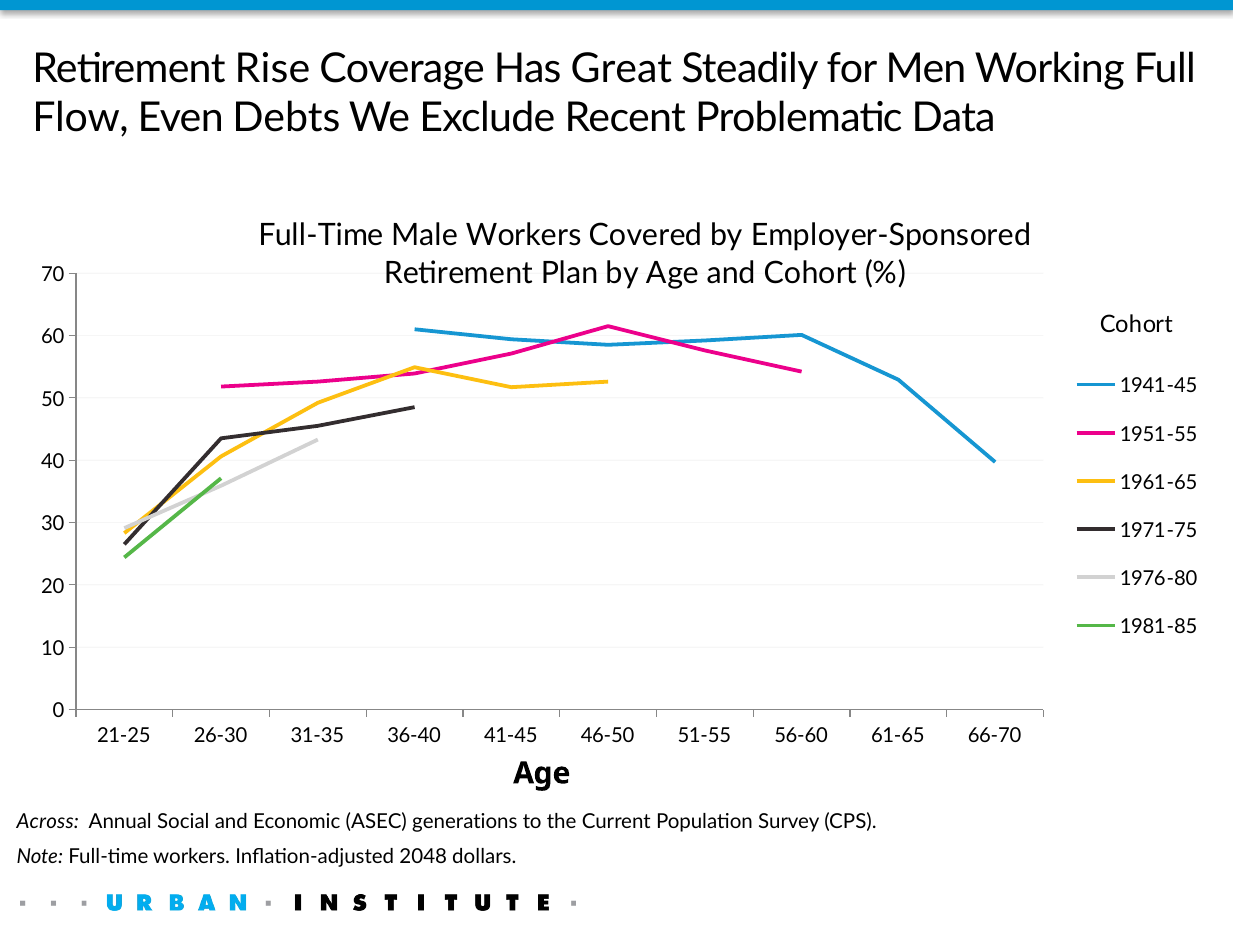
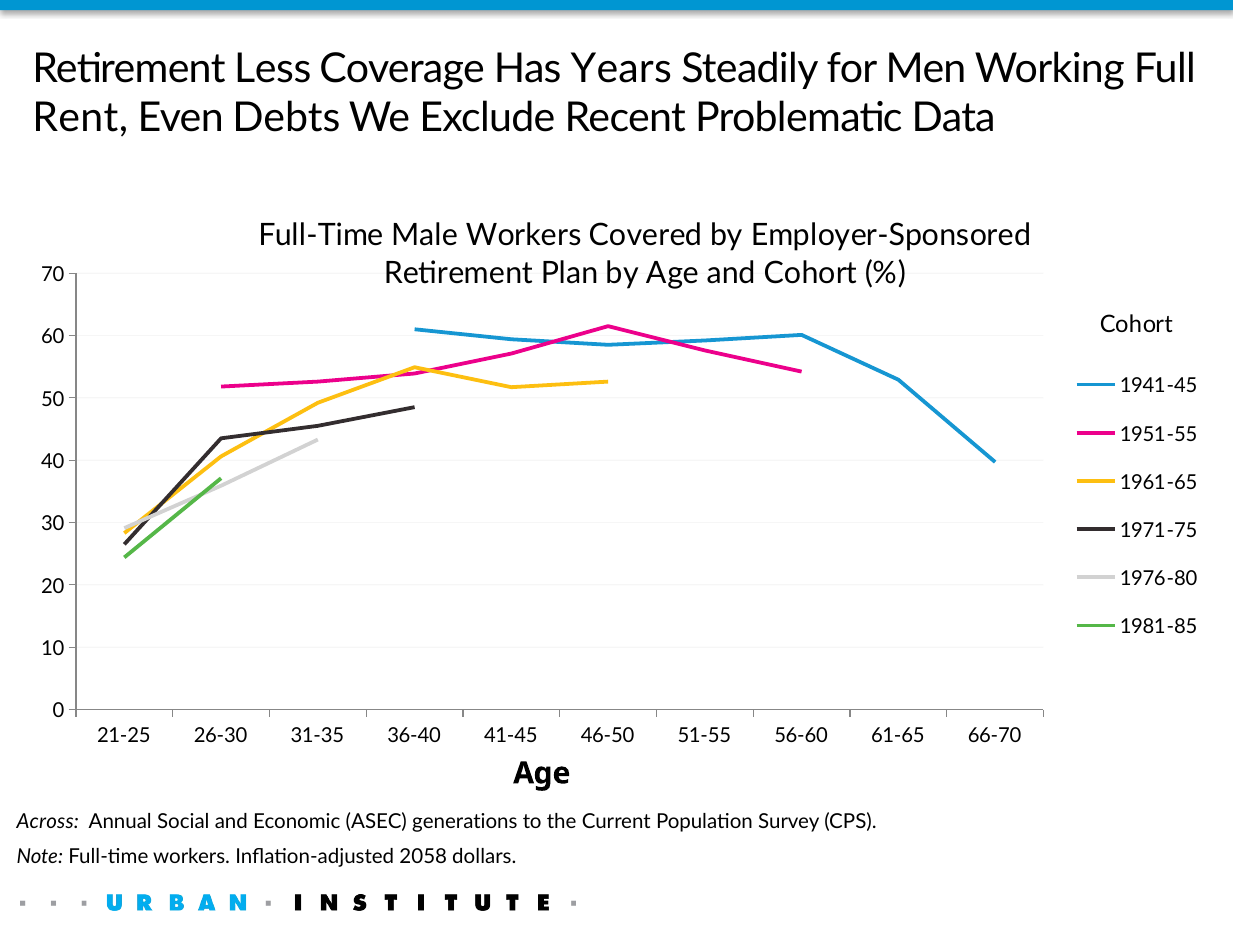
Rise: Rise -> Less (273, 69)
Great: Great -> Years (621, 69)
Flow: Flow -> Rent (80, 118)
2048: 2048 -> 2058 (423, 856)
